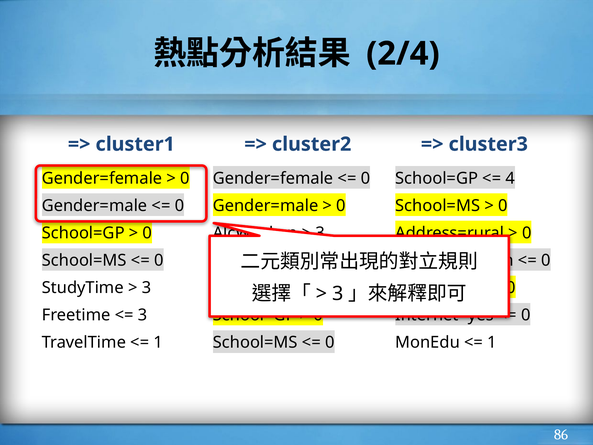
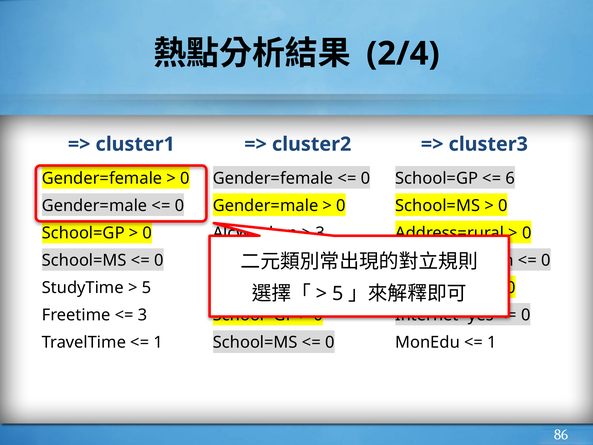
4: 4 -> 6 (510, 178)
3: 3 -> 5 (147, 288)
3: 3 -> 5 (338, 293)
